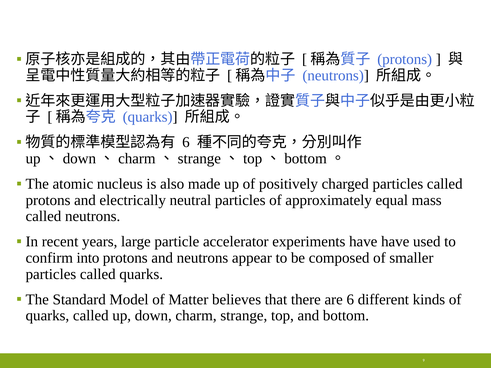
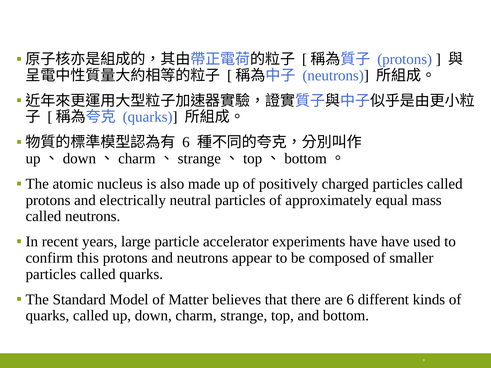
into: into -> this (88, 258)
